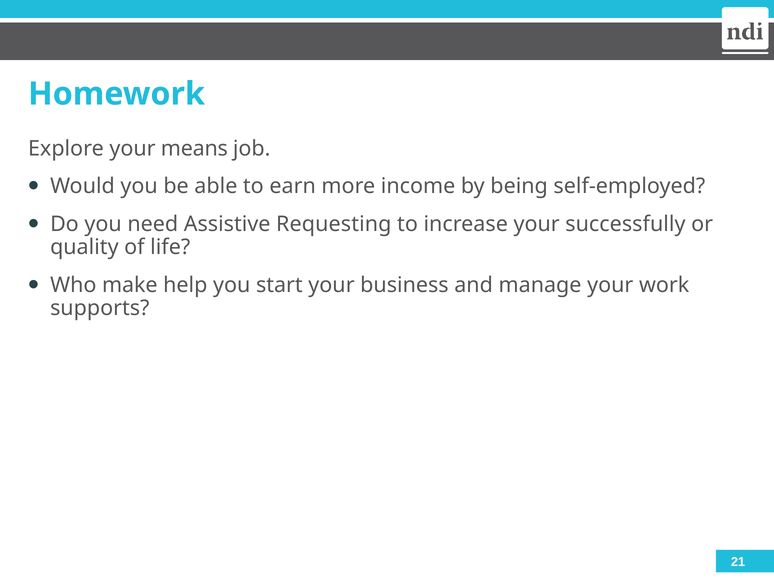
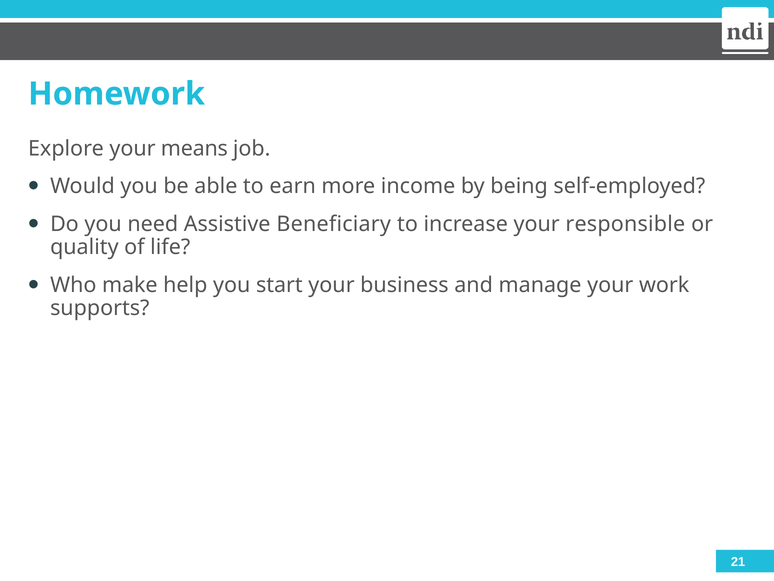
Requesting: Requesting -> Beneficiary (334, 224)
successfully: successfully -> responsible (625, 224)
